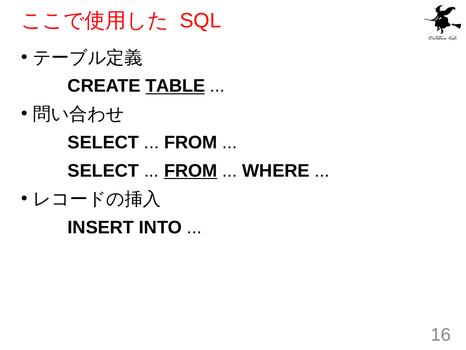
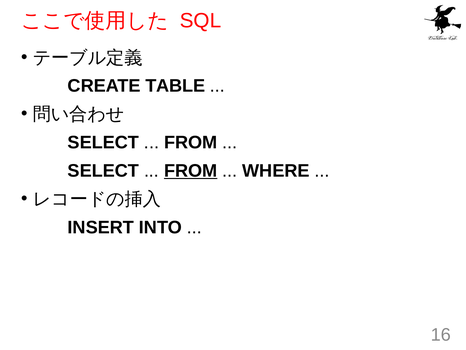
TABLE underline: present -> none (175, 86)
